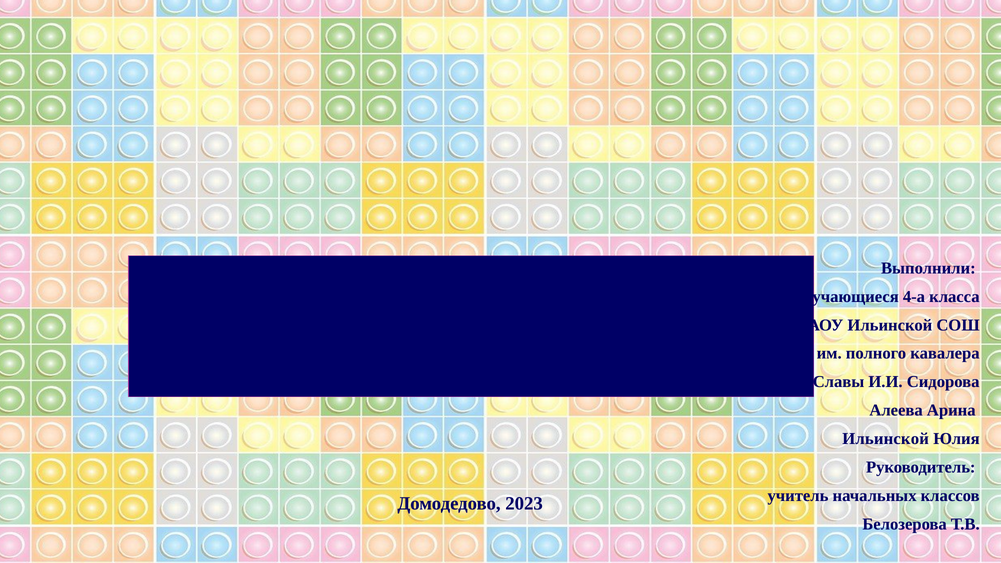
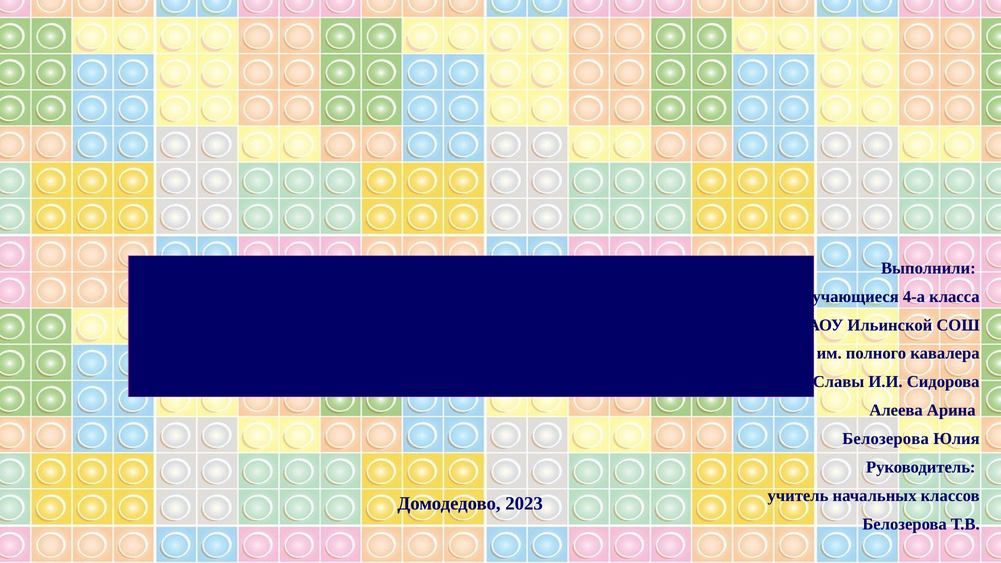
Ильинской: Ильинской -> Белозерова (886, 439)
